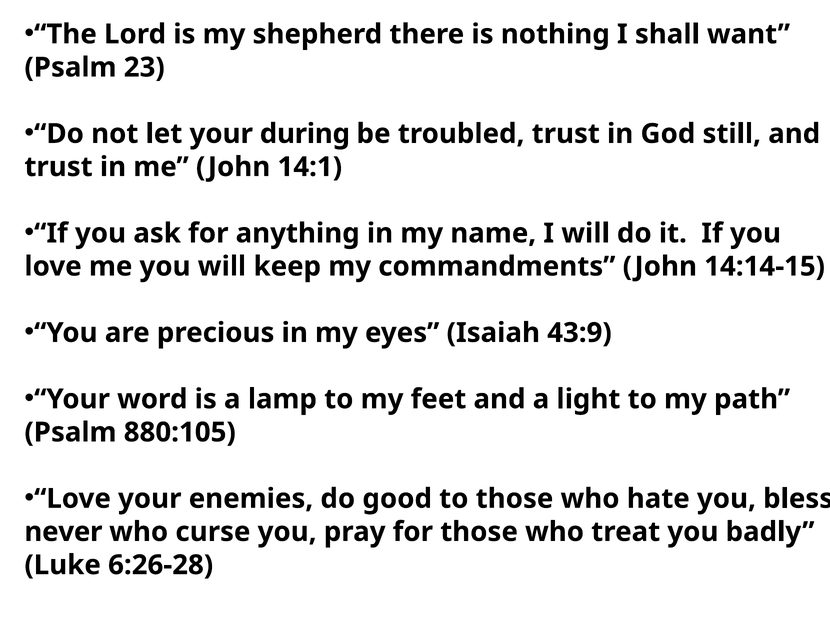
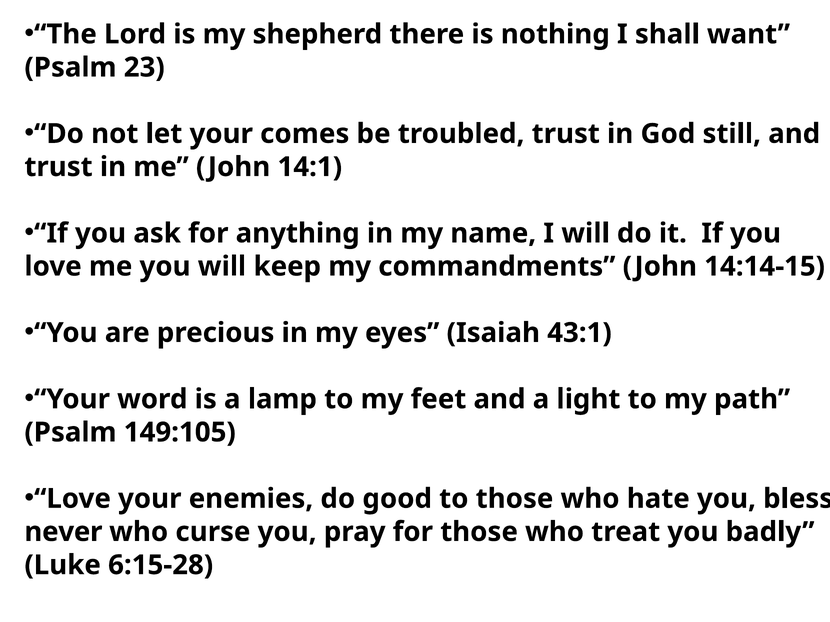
during: during -> comes (305, 134)
43:9: 43:9 -> 43:1 (579, 333)
880:105: 880:105 -> 149:105 (180, 433)
6:26-28: 6:26-28 -> 6:15-28 (161, 565)
